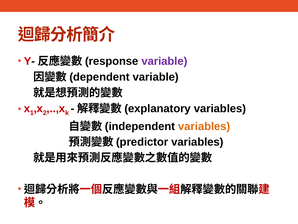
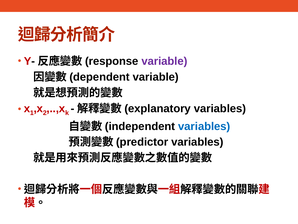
variables colour: orange -> blue (204, 126)
